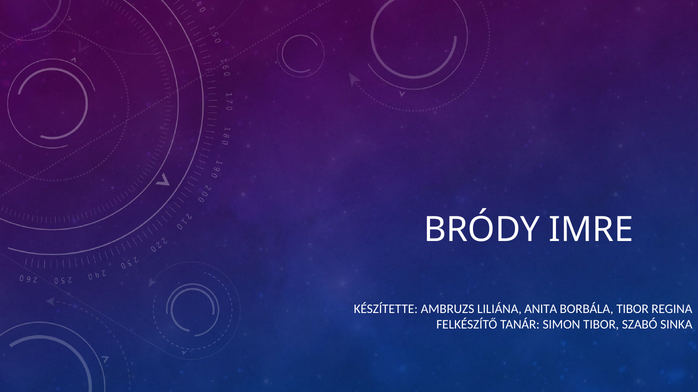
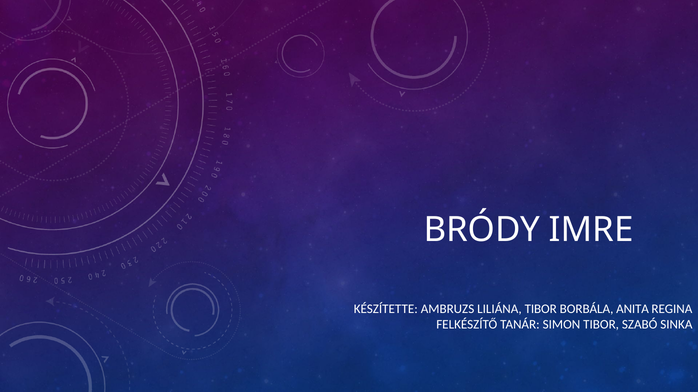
LILIÁNA ANITA: ANITA -> TIBOR (541, 309)
BORBÁLA TIBOR: TIBOR -> ANITA (633, 309)
